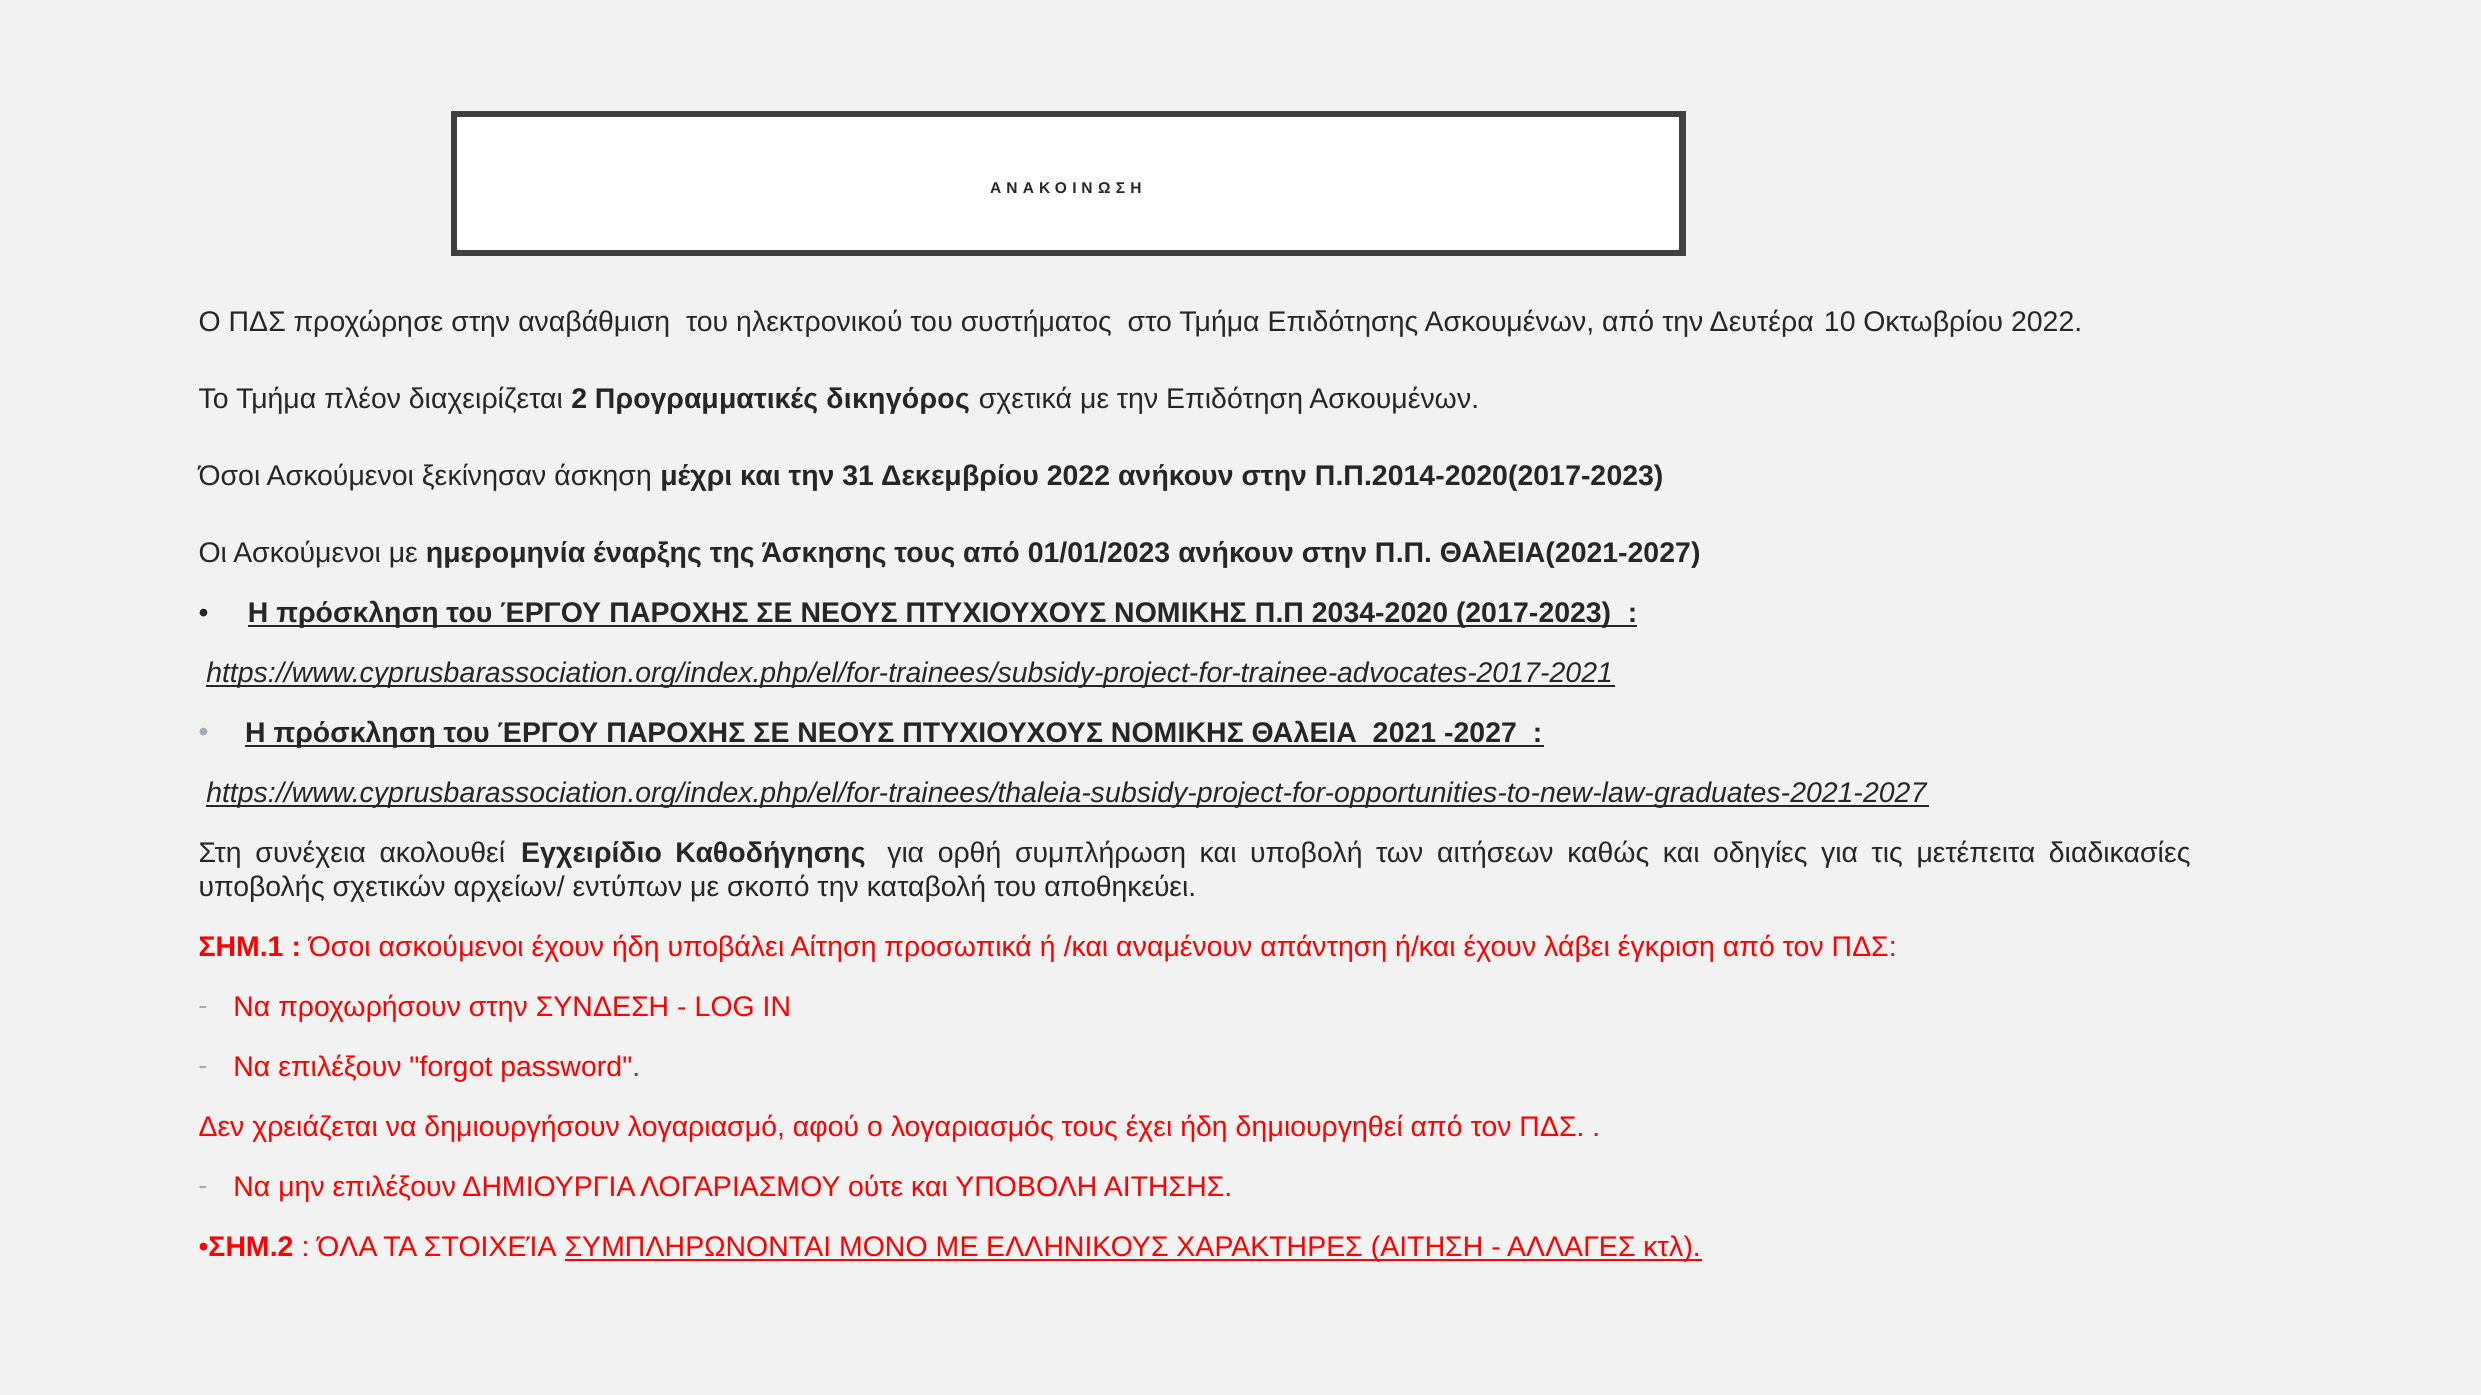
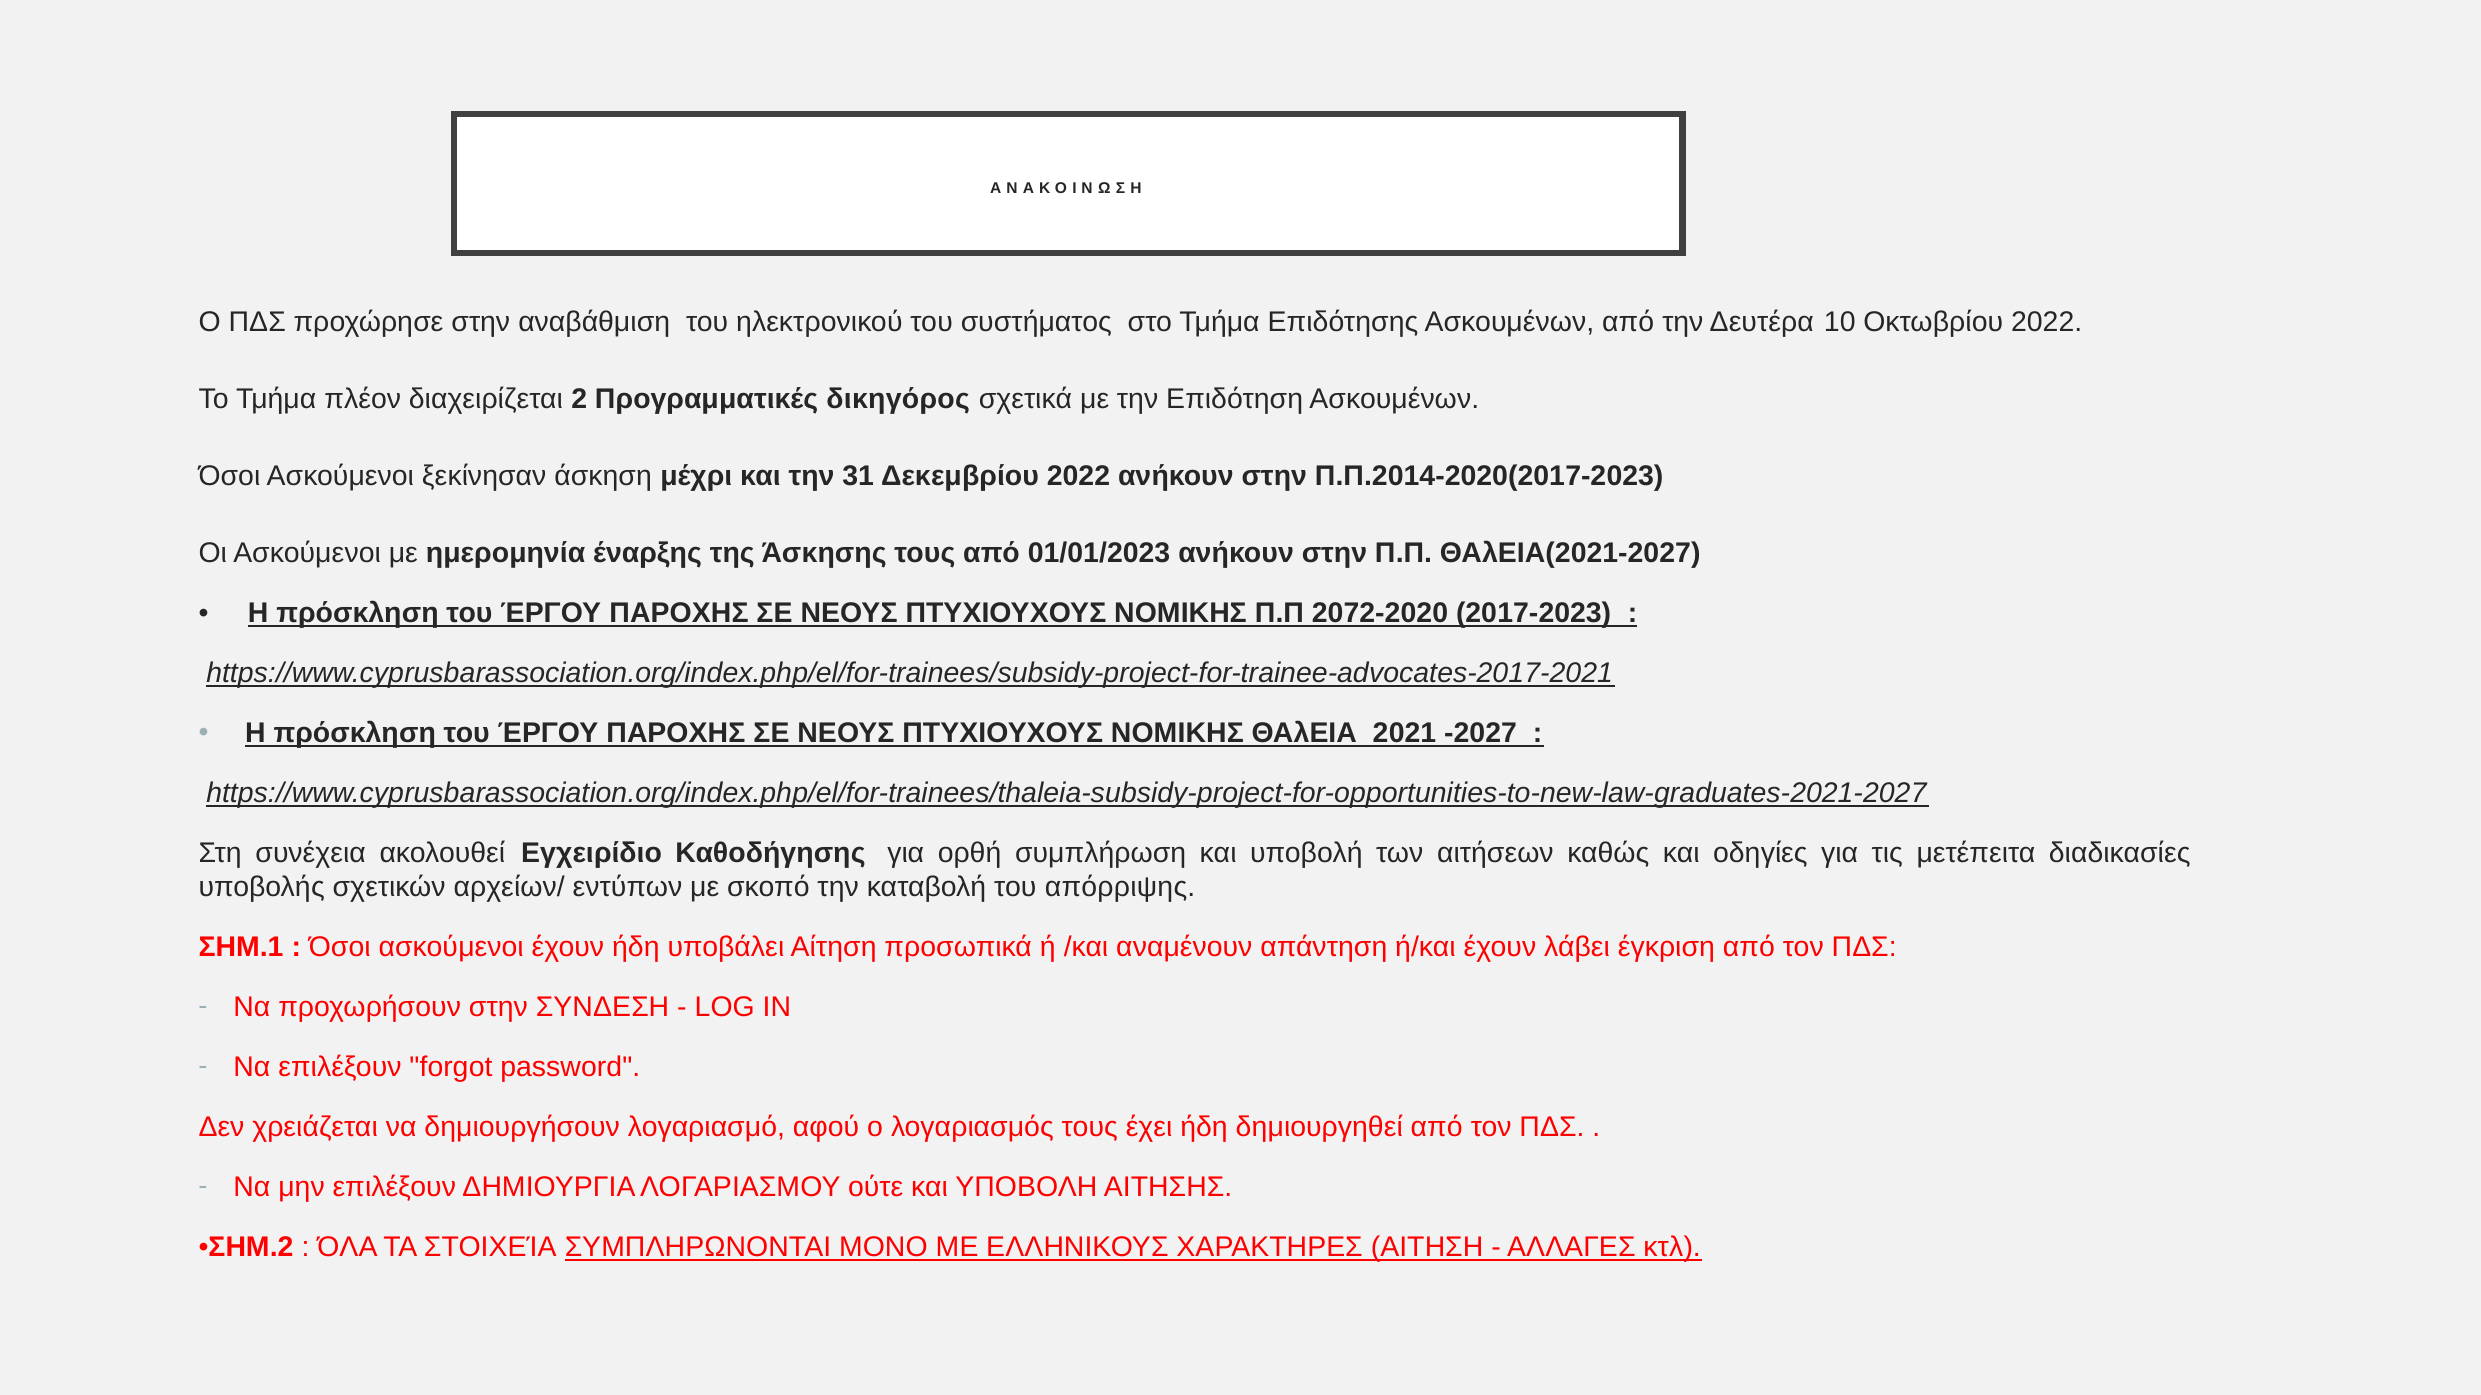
2034-2020: 2034-2020 -> 2072-2020 (1380, 614)
αποθηκεύει: αποθηκεύει -> απόρριψης (1120, 888)
